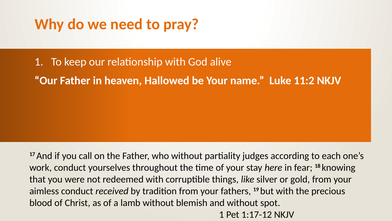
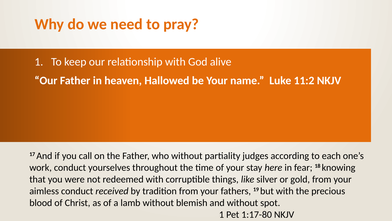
1:17-12: 1:17-12 -> 1:17-80 (257, 214)
